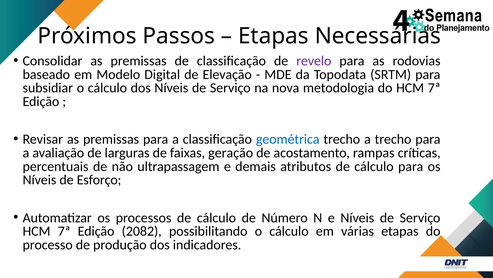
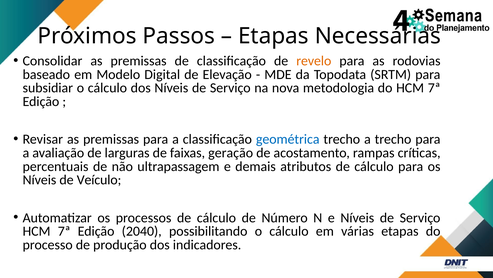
revelo colour: purple -> orange (314, 61)
Esforço: Esforço -> Veículo (99, 180)
2082: 2082 -> 2040 (142, 231)
